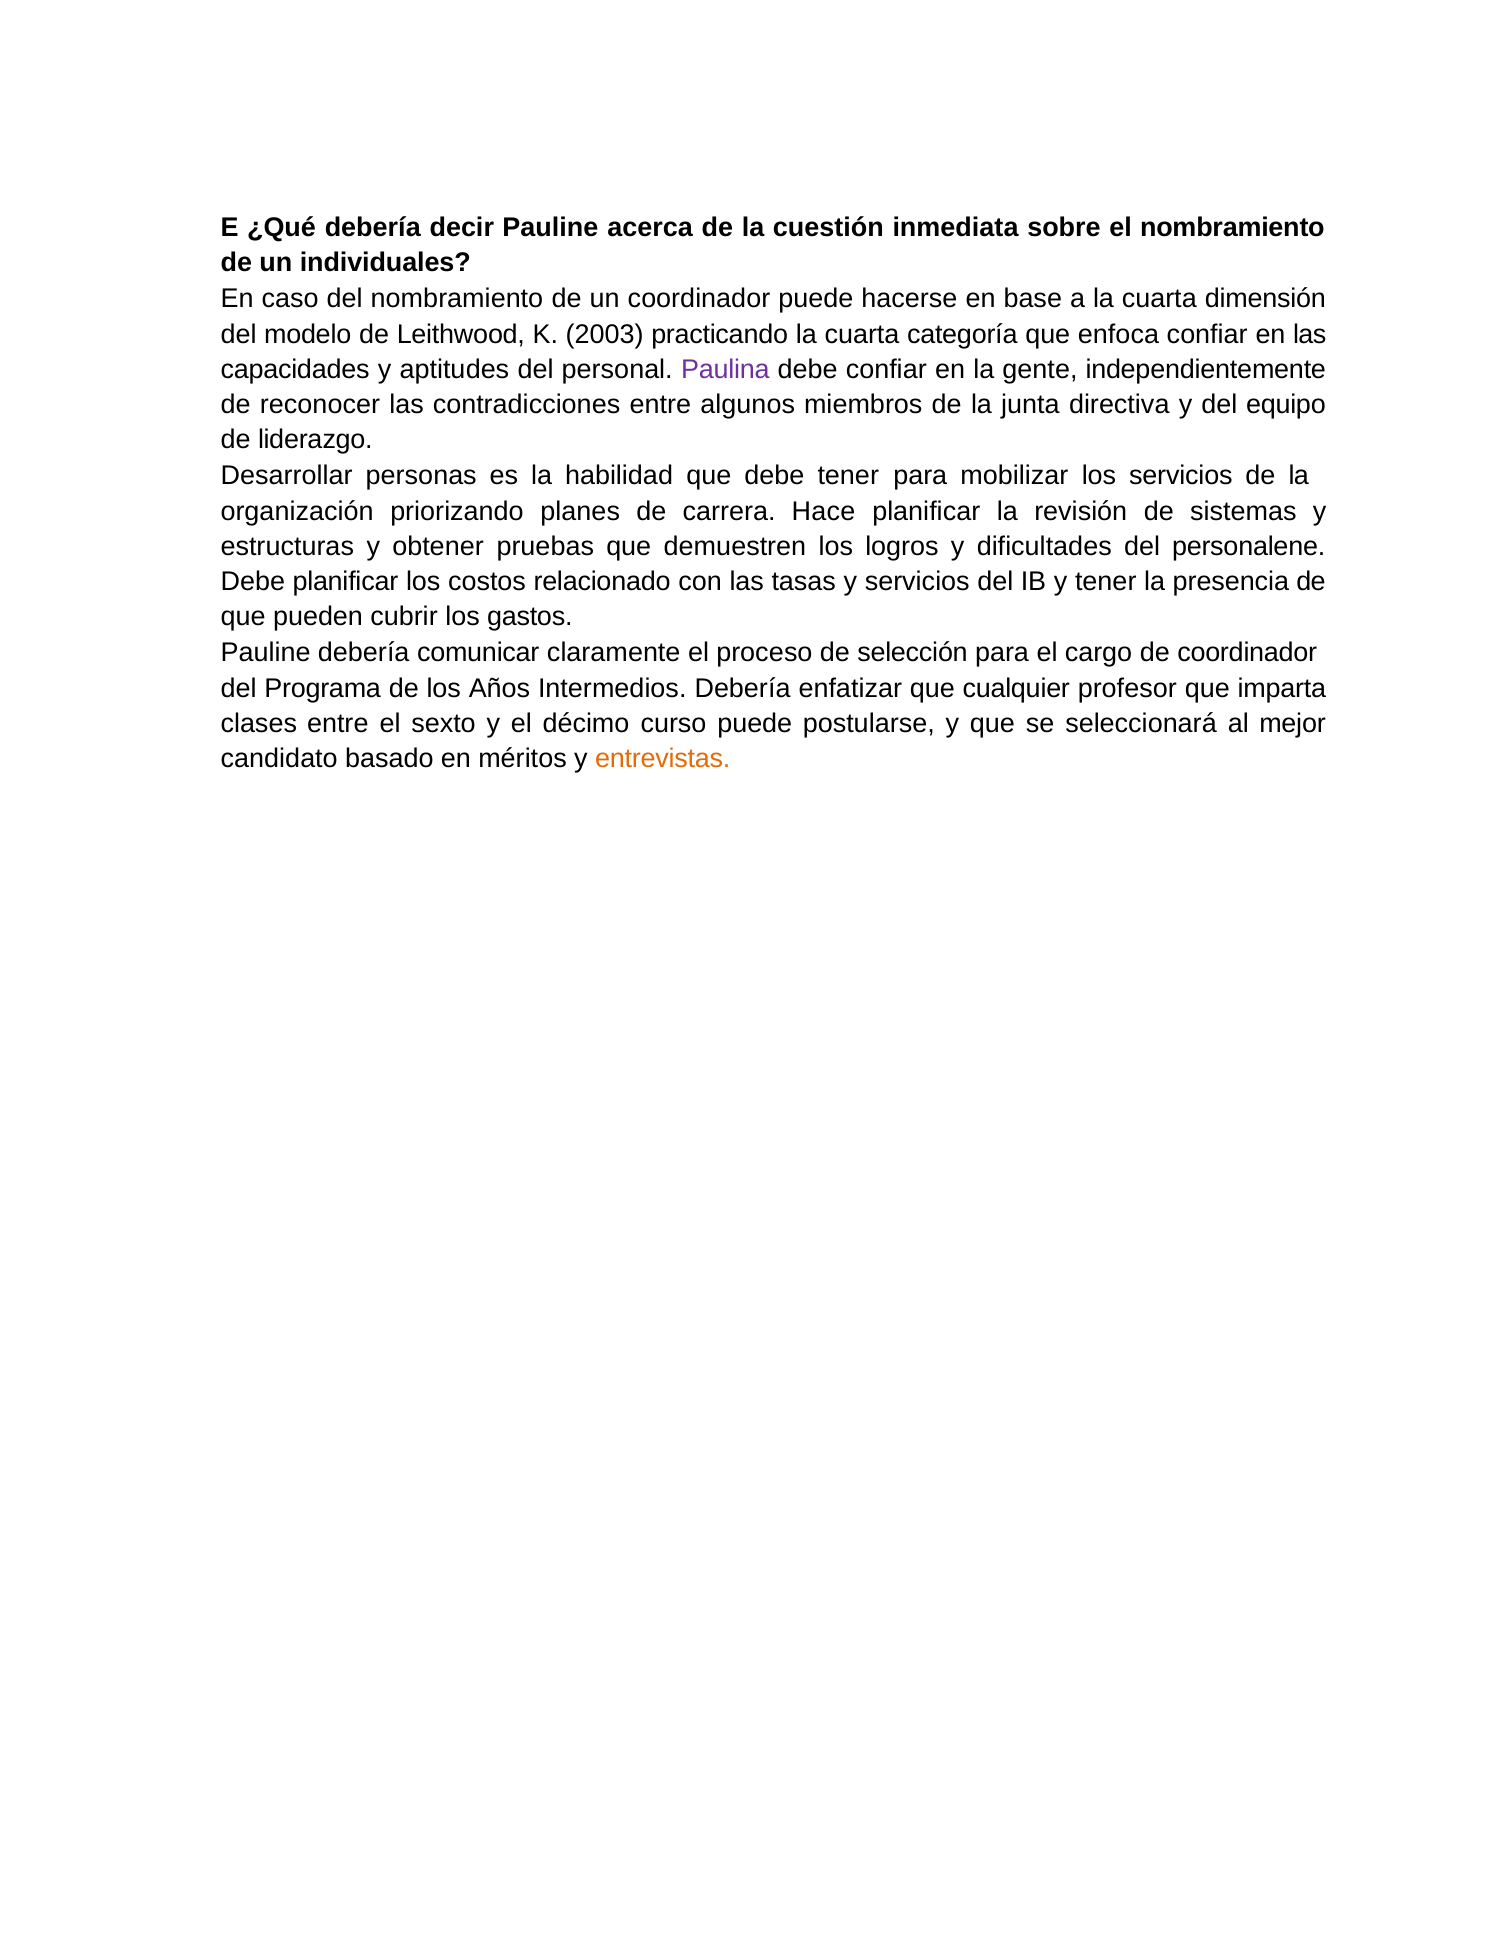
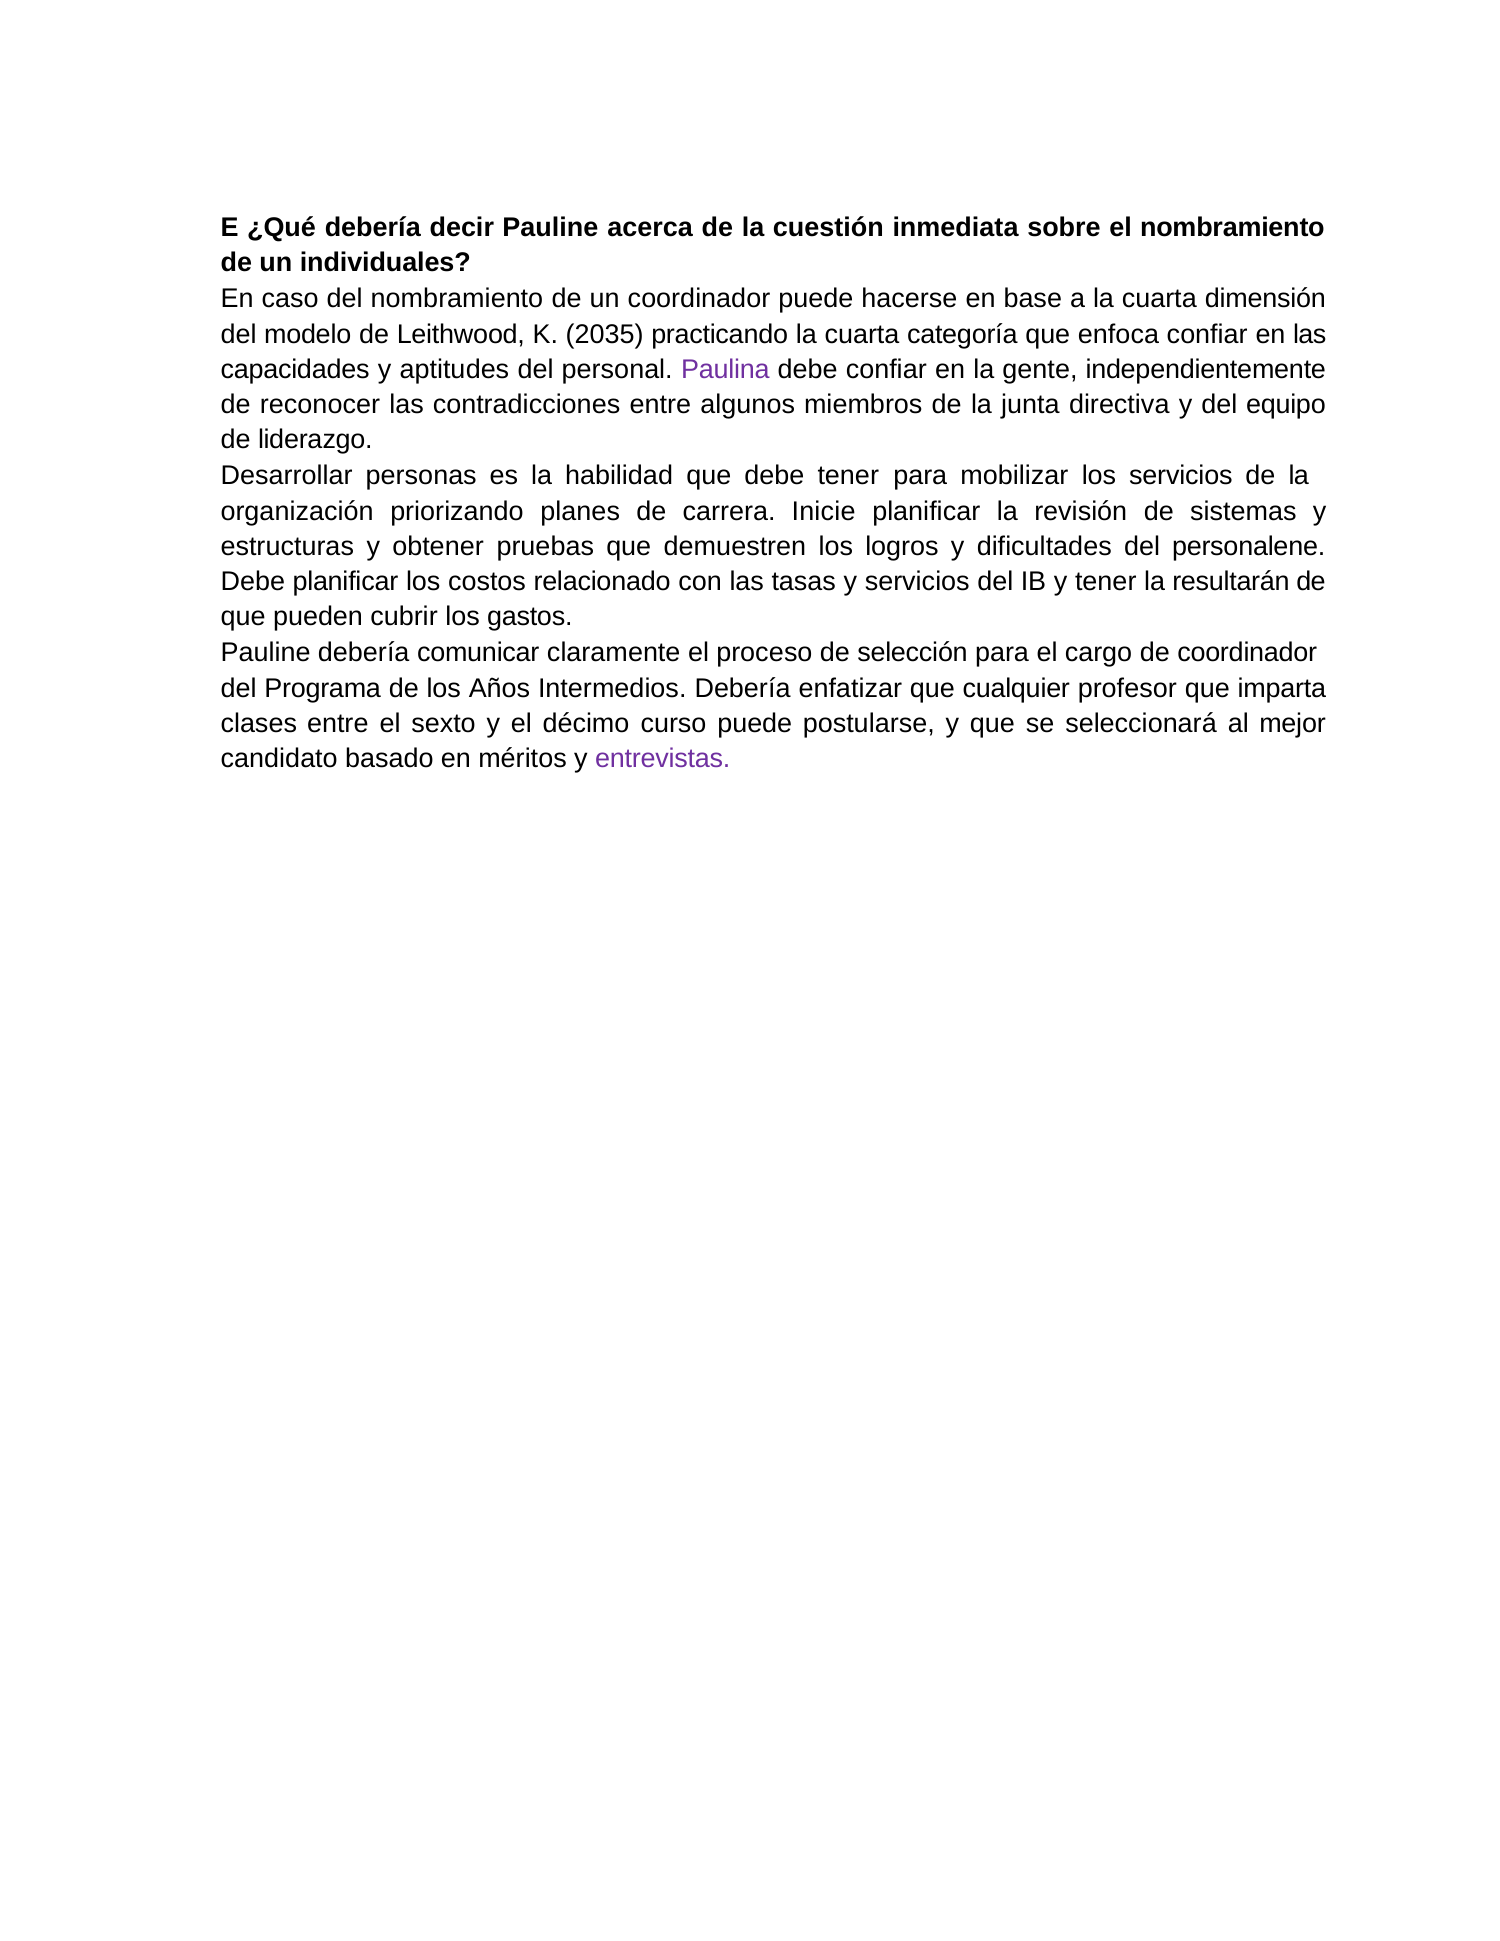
2003: 2003 -> 2035 (605, 334)
Hace: Hace -> Inicie (824, 511)
presencia: presencia -> resultarán (1231, 582)
entrevistas colour: orange -> purple (663, 759)
